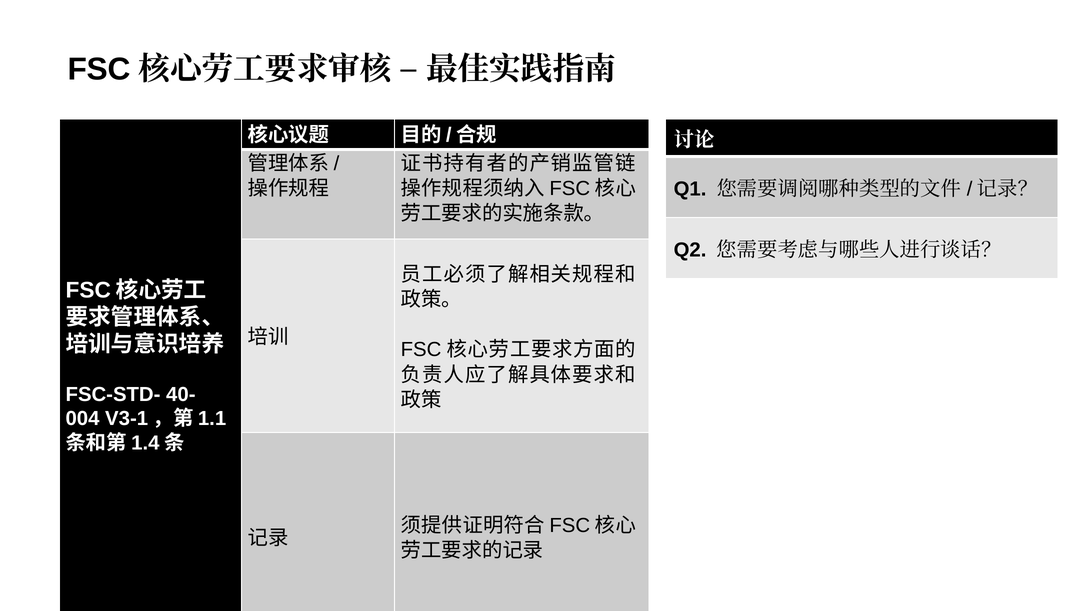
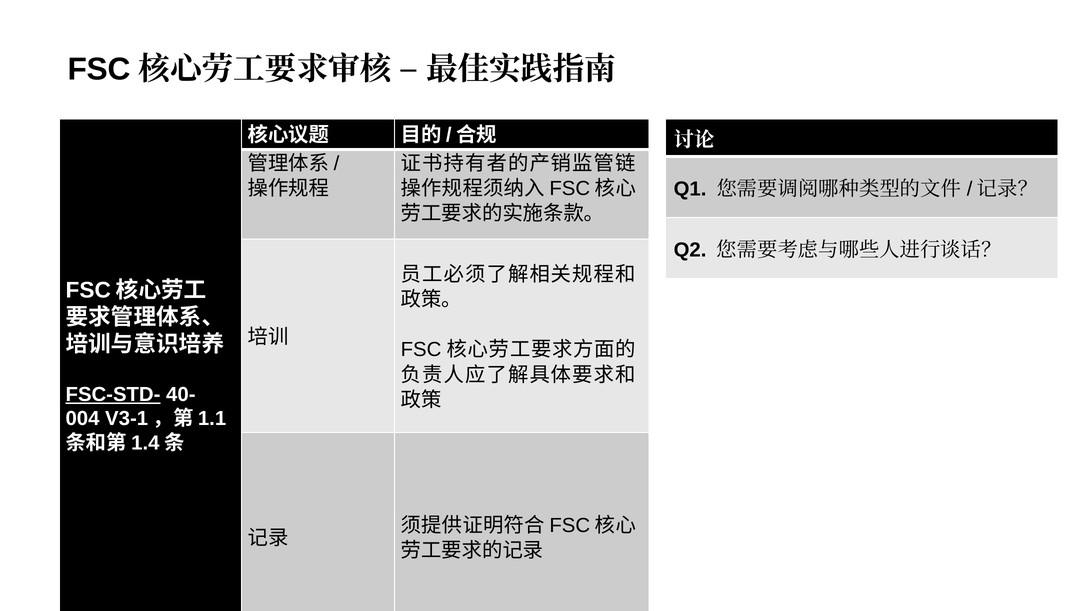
FSC-STD- underline: none -> present (113, 394)
